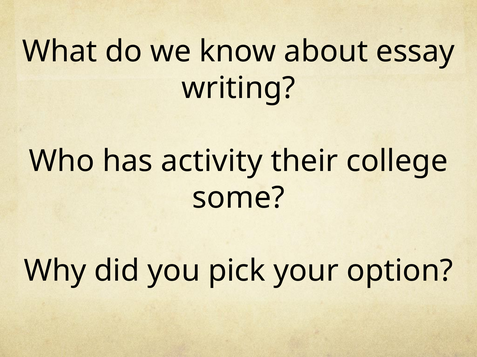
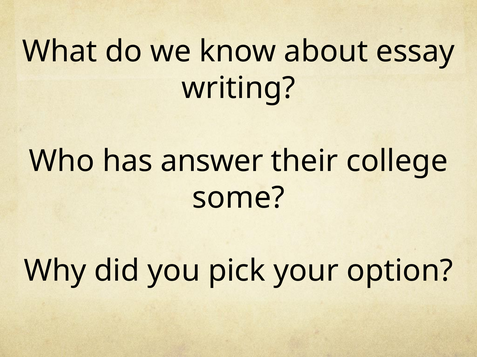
activity: activity -> answer (212, 161)
